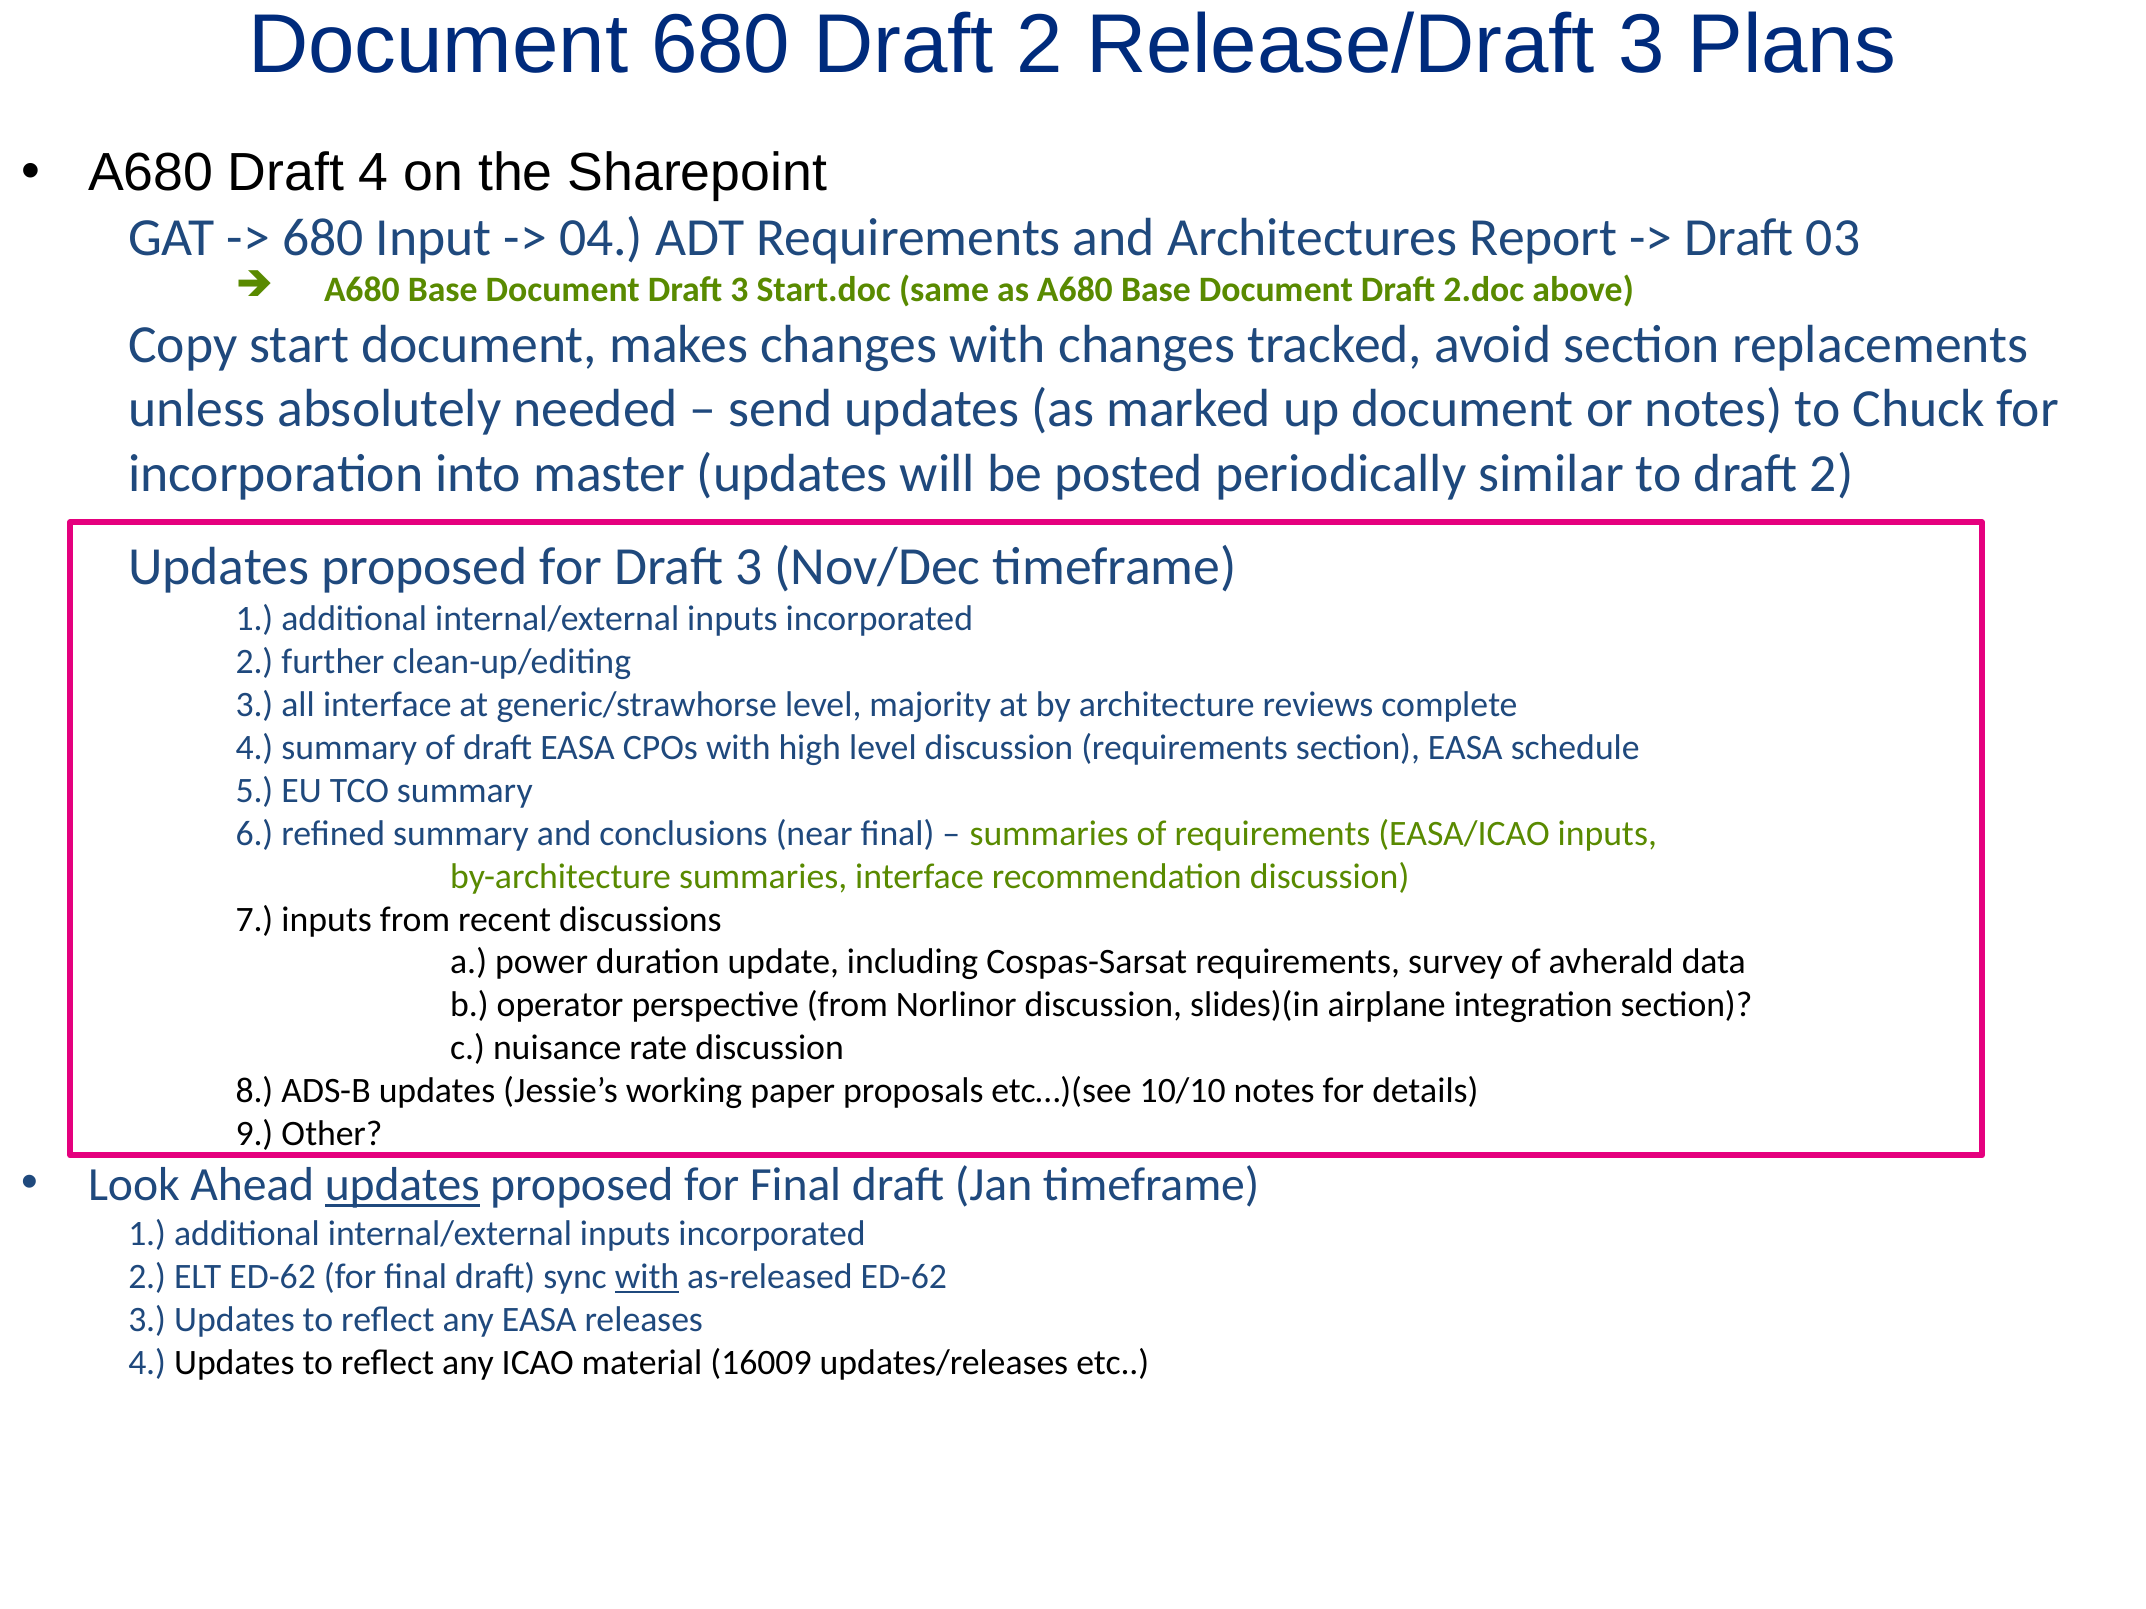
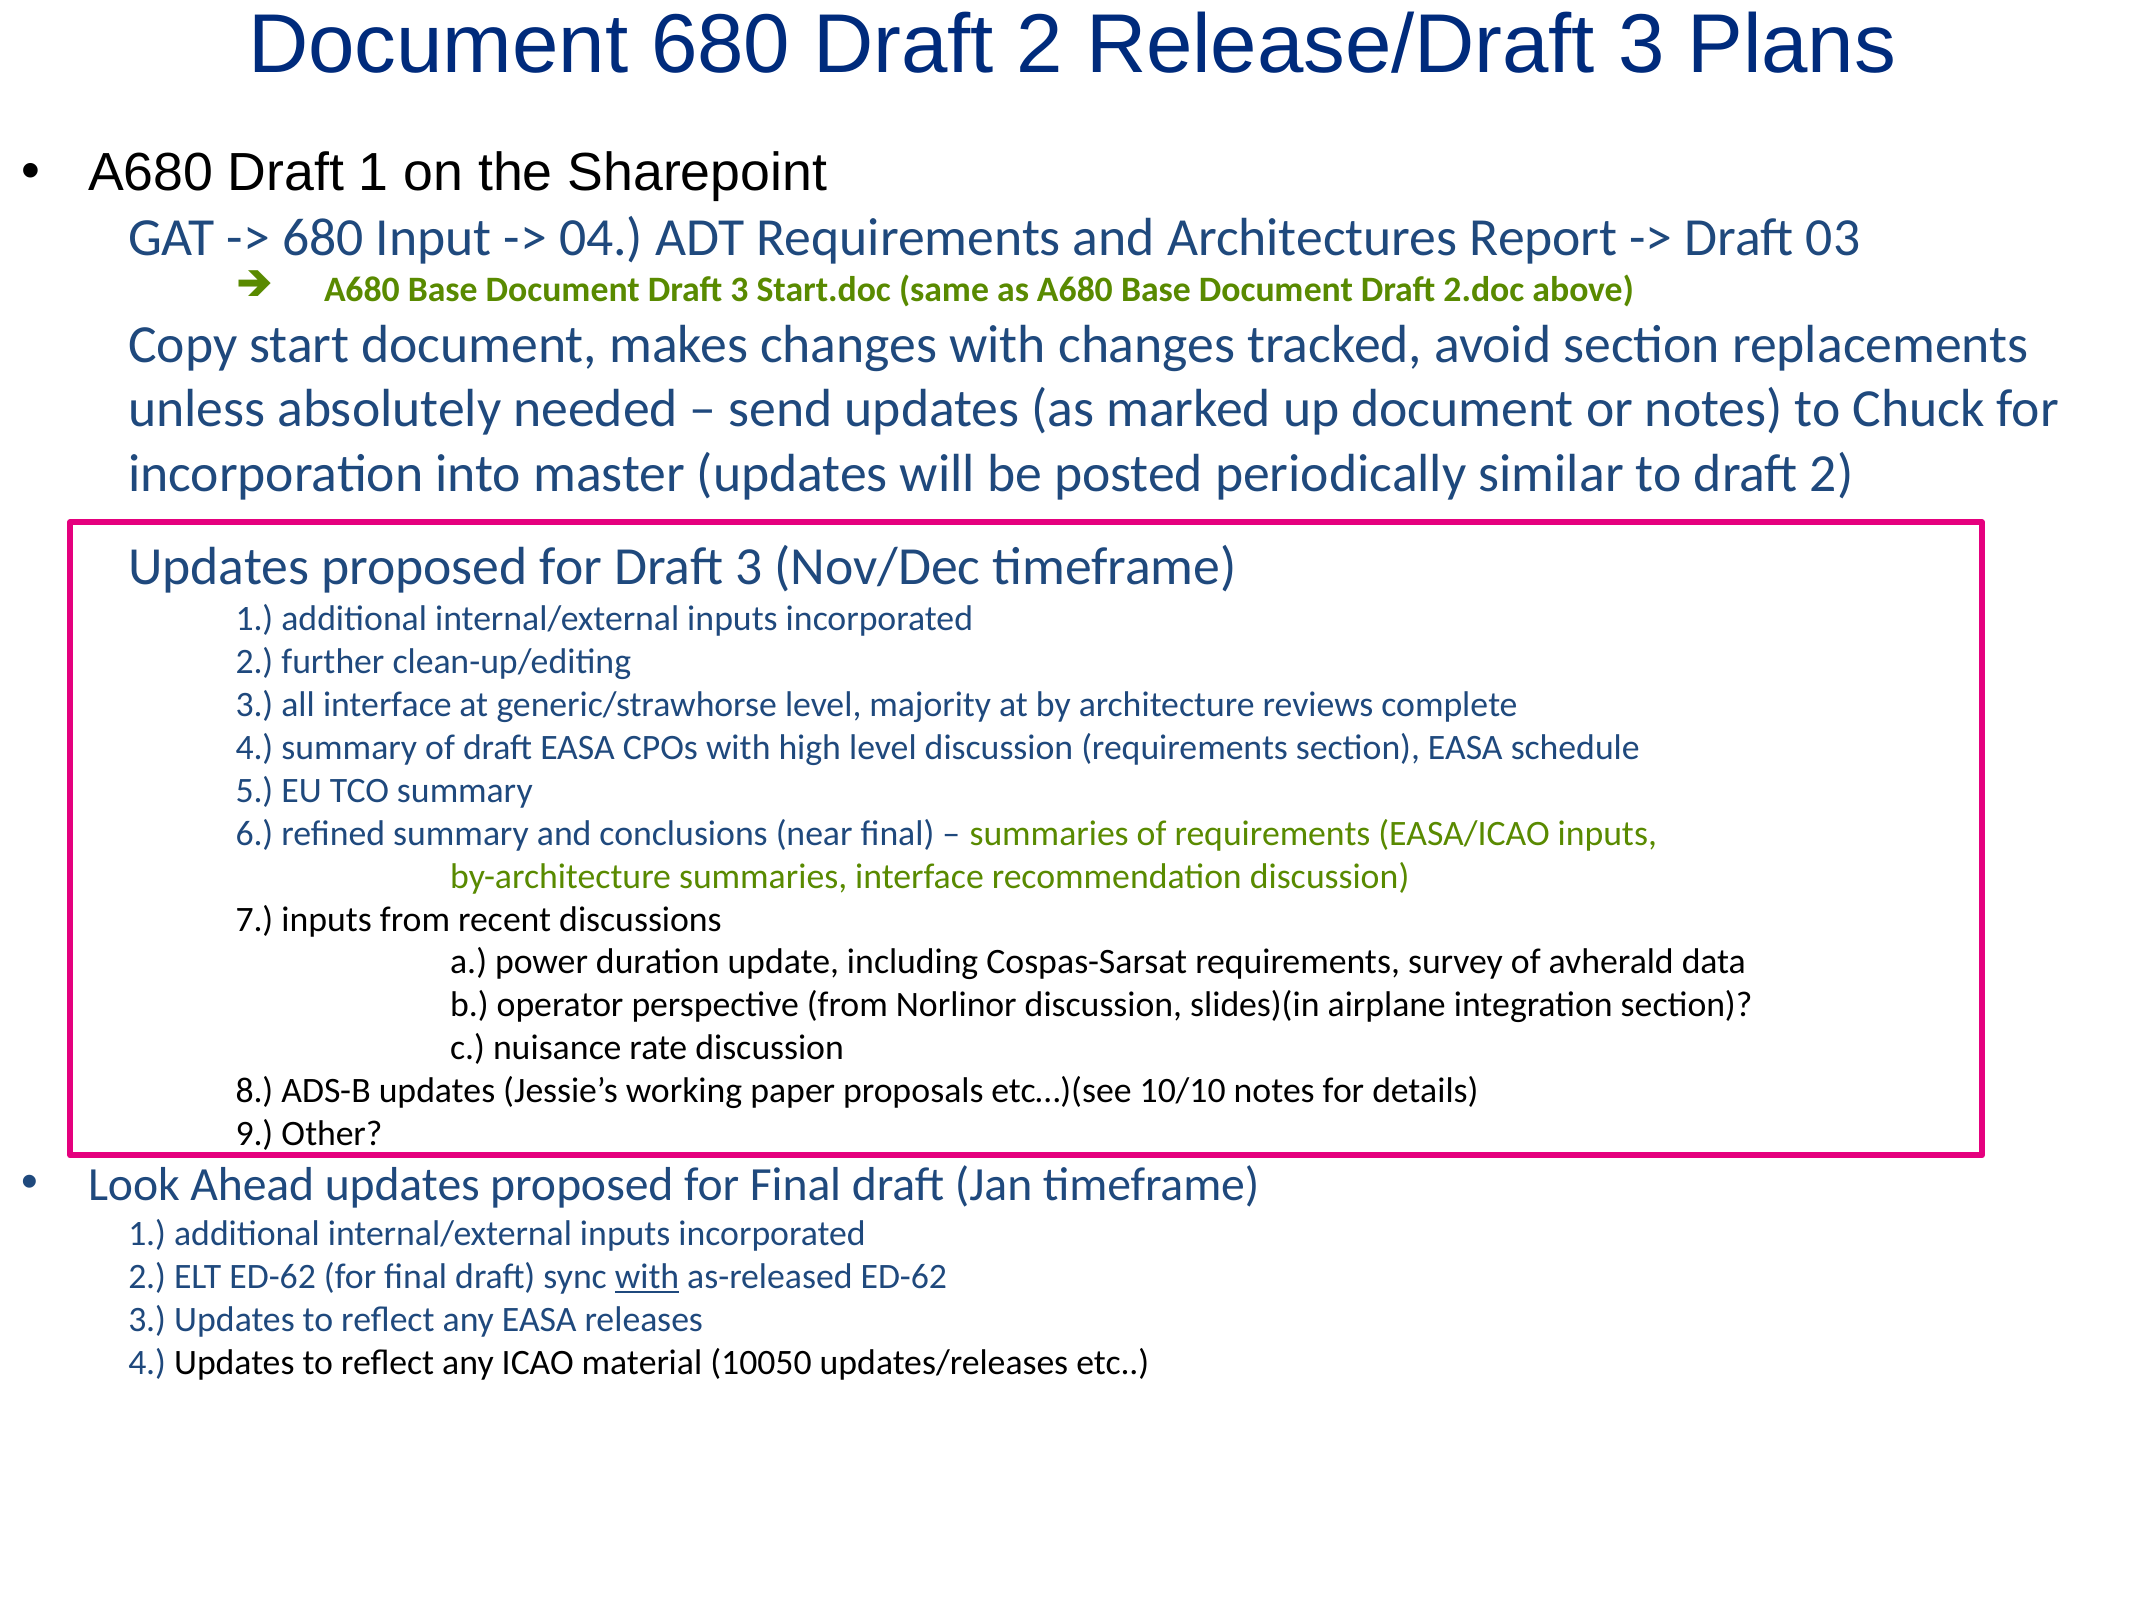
Draft 4: 4 -> 1 (374, 173)
updates underline: present -> none (402, 1185)
16009: 16009 -> 10050 (761, 1363)
